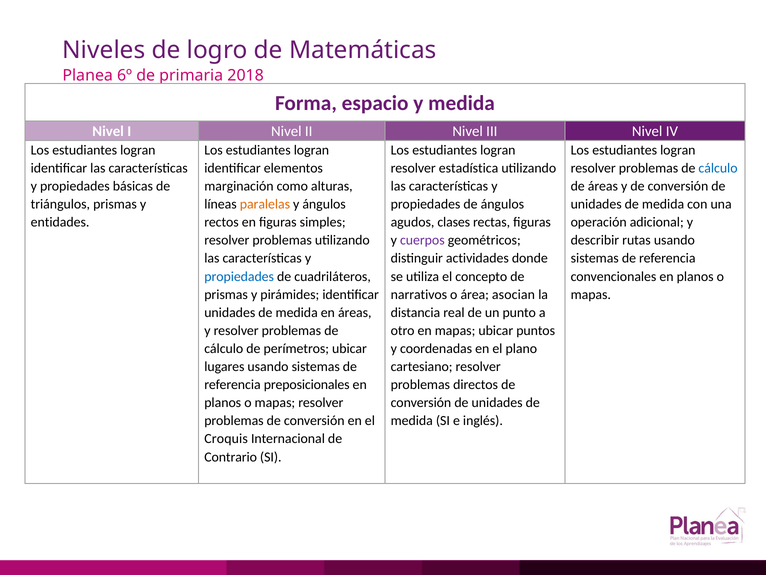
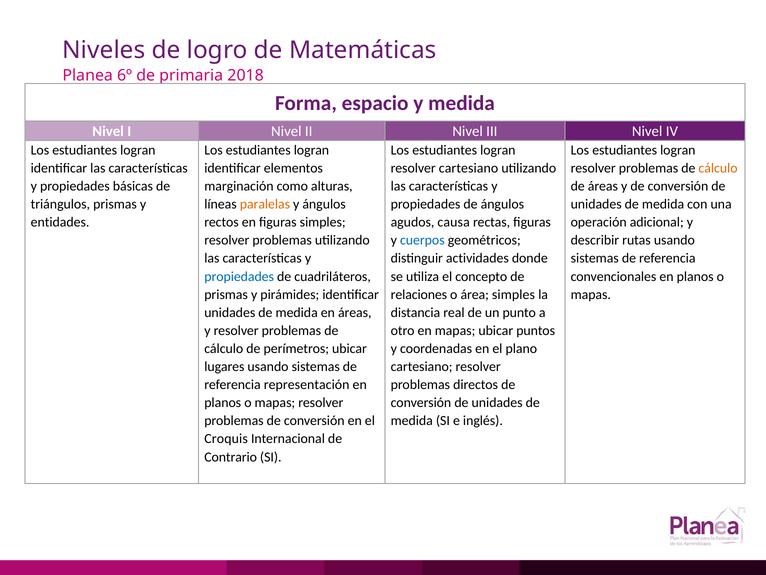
resolver estadística: estadística -> cartesiano (469, 168)
cálculo colour: blue -> orange (718, 168)
clases: clases -> causa (454, 222)
cuerpos colour: purple -> blue (422, 240)
narrativos: narrativos -> relaciones (419, 294)
área asocian: asocian -> simples (513, 294)
preposicionales: preposicionales -> representación (307, 384)
